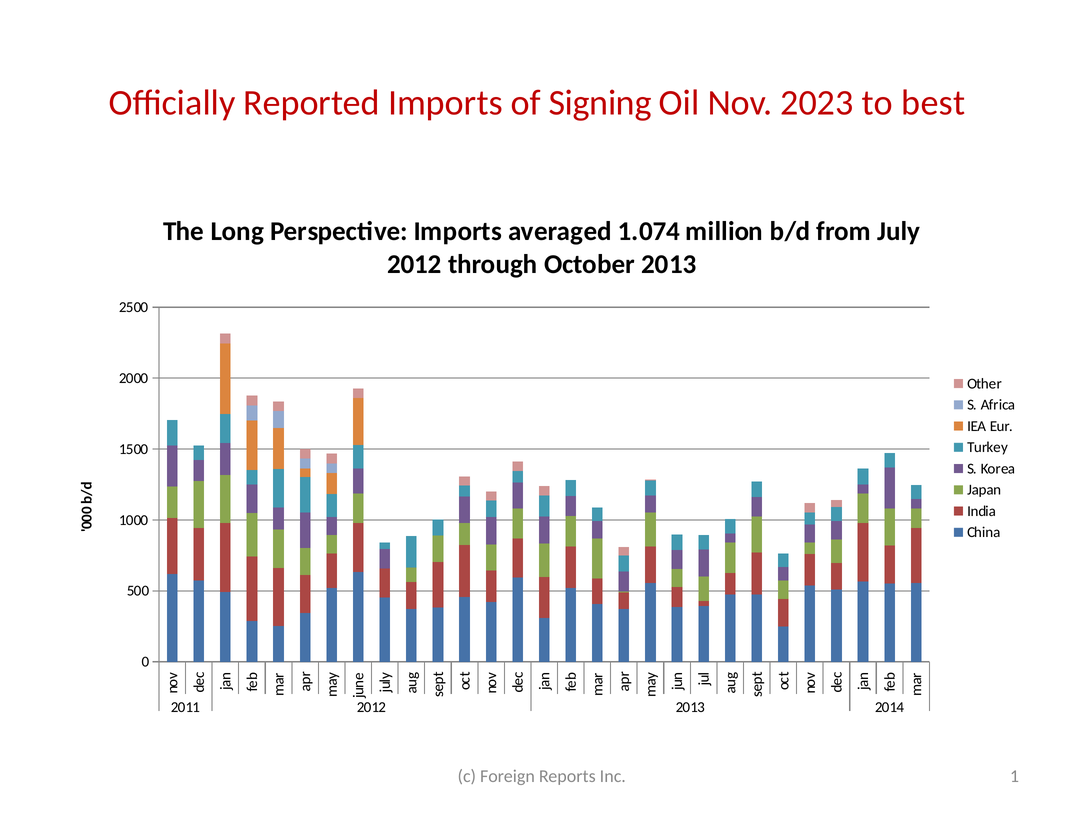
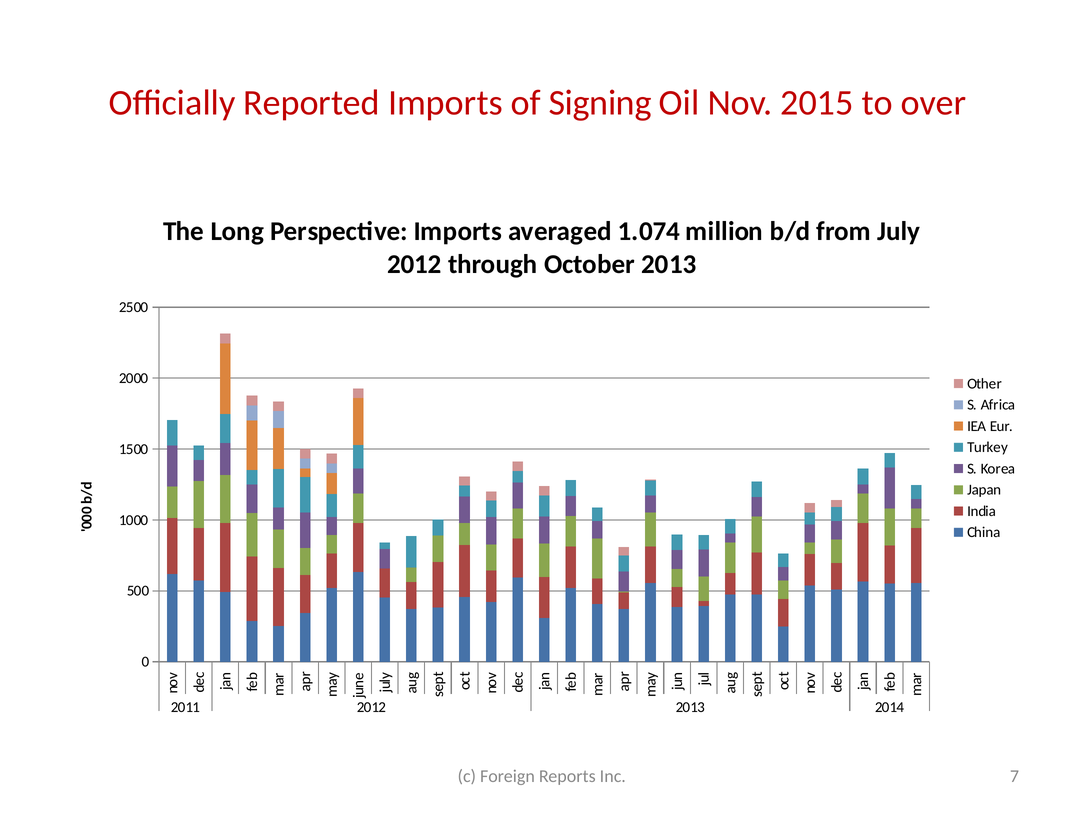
2023: 2023 -> 2015 (817, 103)
best: best -> over (934, 103)
1: 1 -> 7 (1014, 776)
